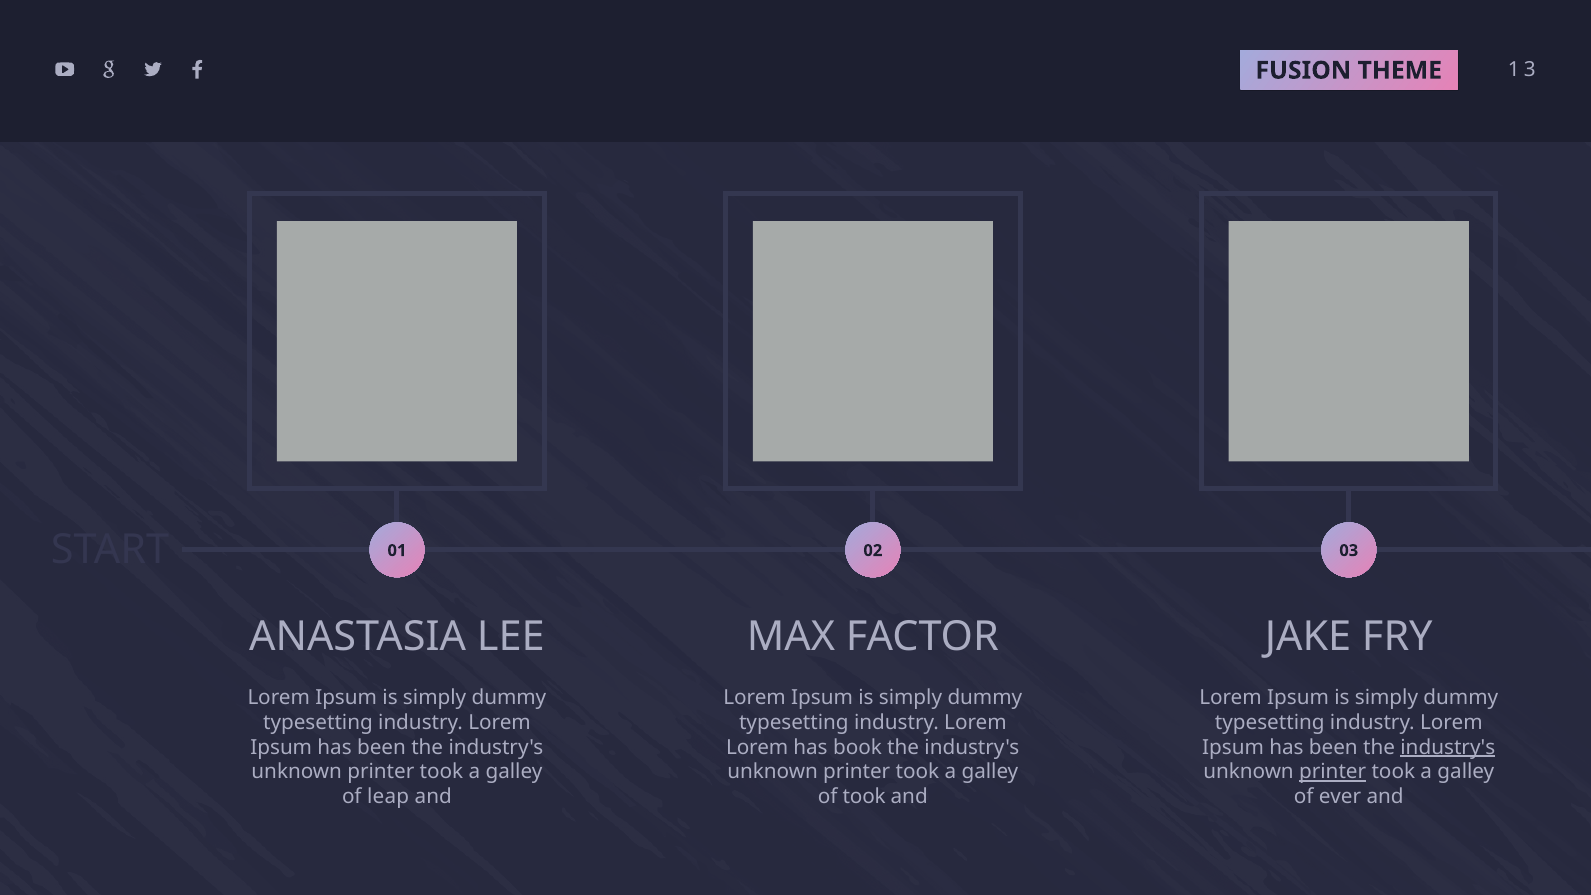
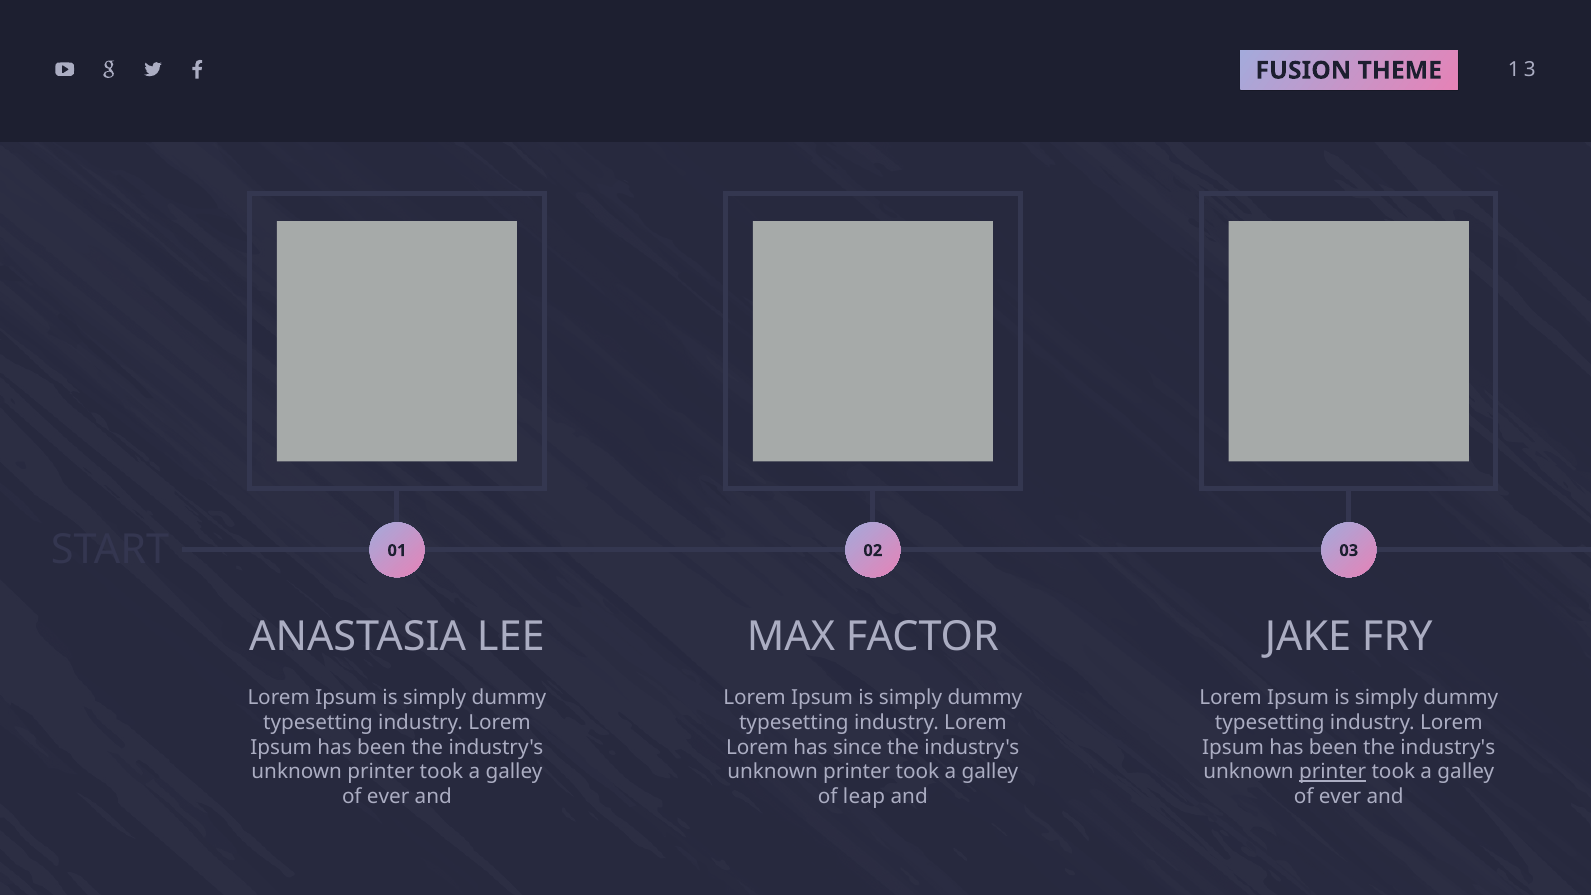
book: book -> since (858, 747)
industry's underline: present -> none (1448, 747)
leap: leap -> ever (388, 797)
of took: took -> leap (864, 797)
